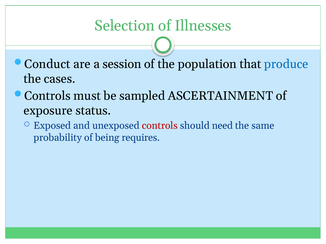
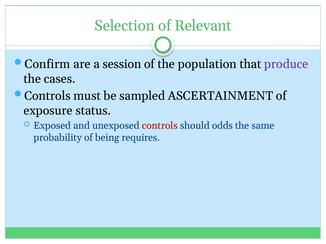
Illnesses: Illnesses -> Relevant (203, 26)
Conduct: Conduct -> Confirm (47, 64)
produce colour: blue -> purple (286, 64)
need: need -> odds (222, 126)
